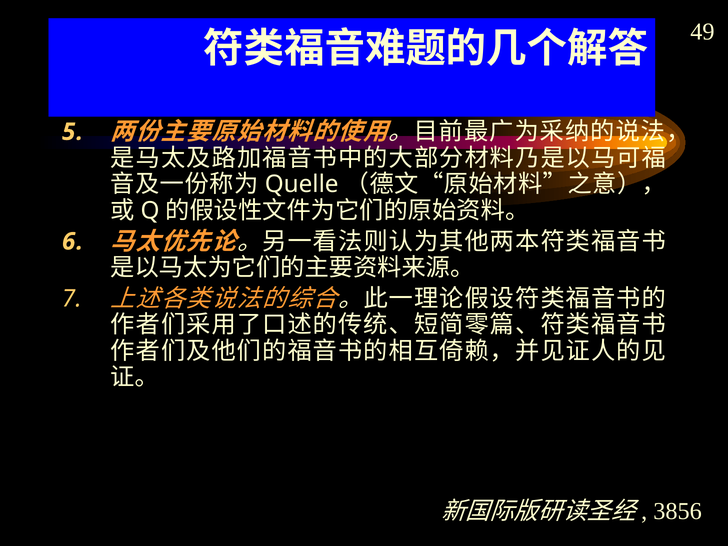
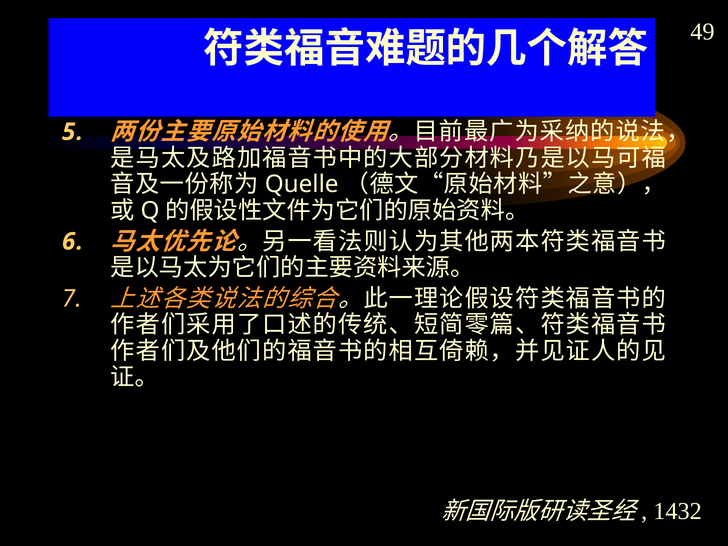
3856: 3856 -> 1432 (678, 511)
